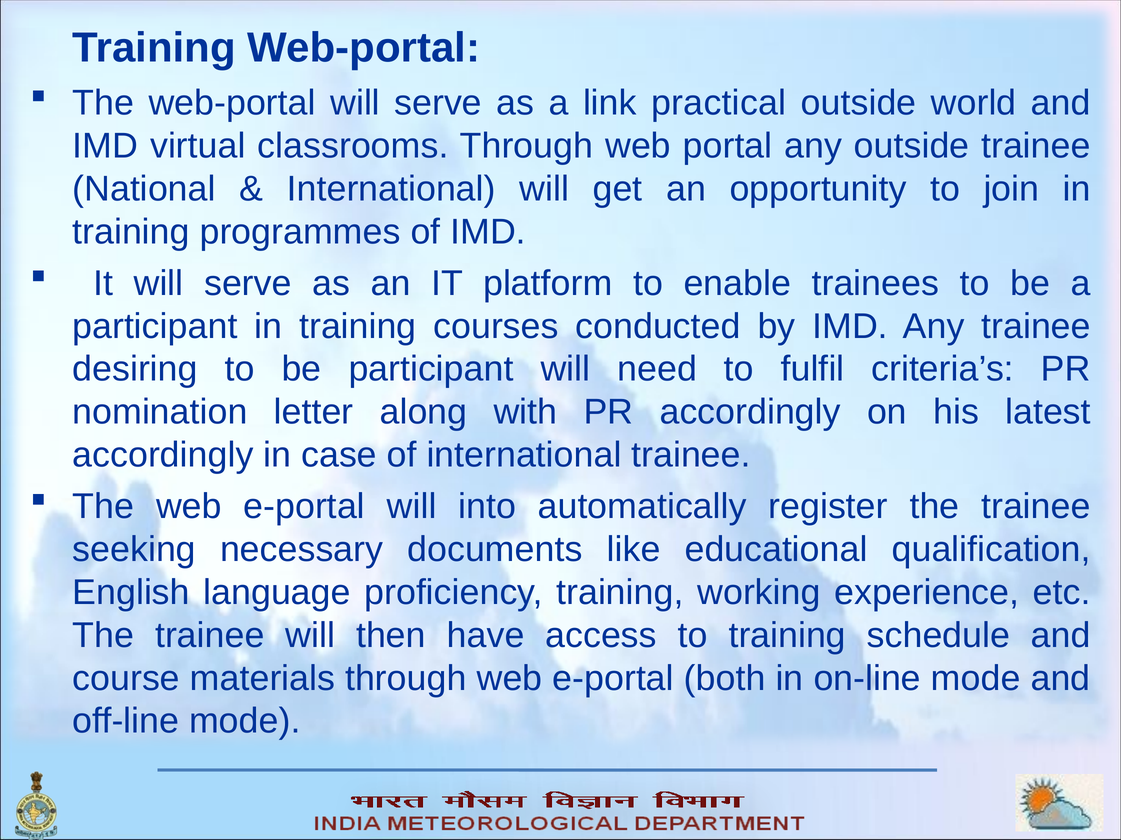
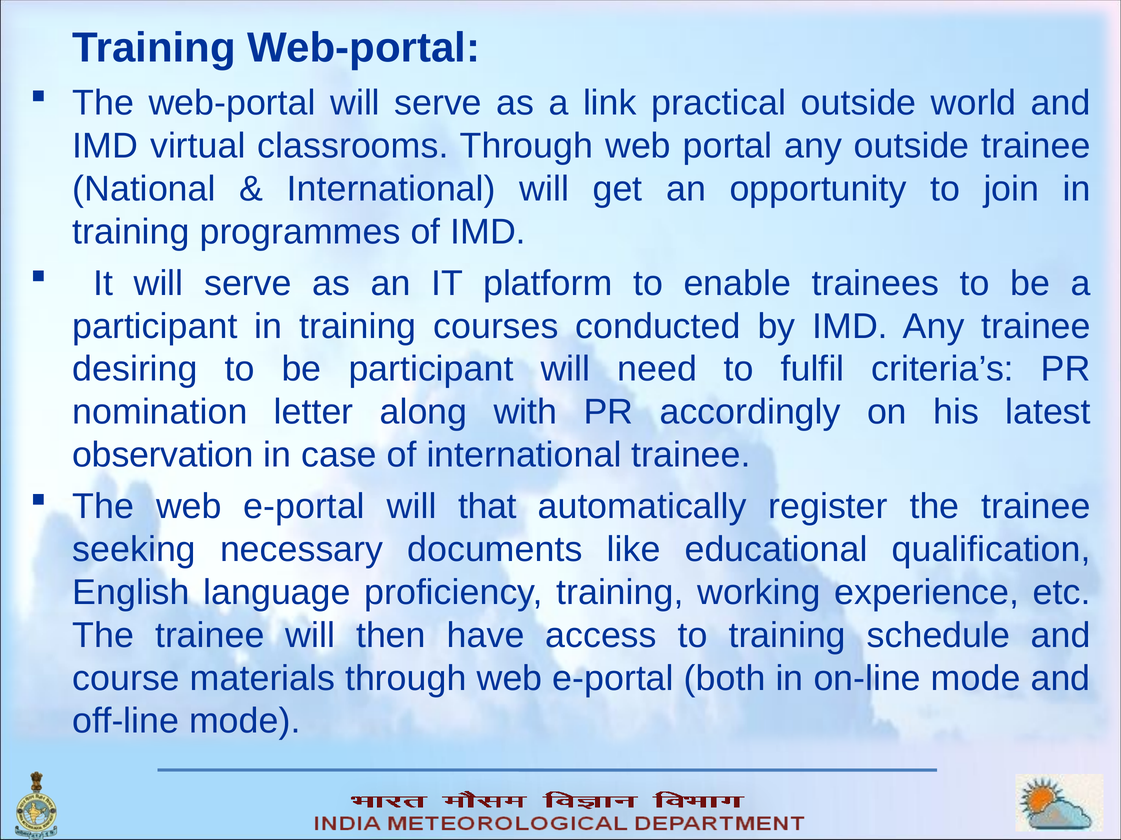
accordingly: accordingly -> observation (163, 455)
into: into -> that (487, 507)
